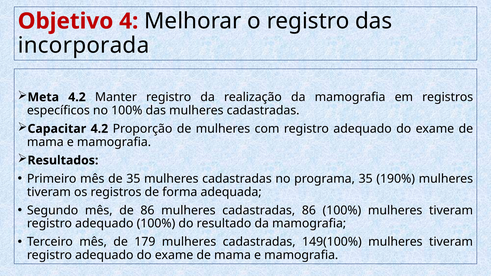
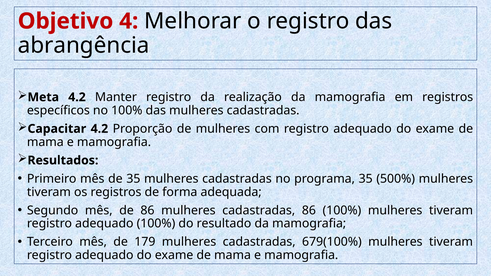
incorporada: incorporada -> abrangência (84, 45)
190%: 190% -> 500% (396, 179)
149(100%: 149(100% -> 679(100% (332, 242)
